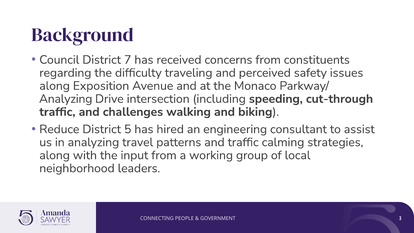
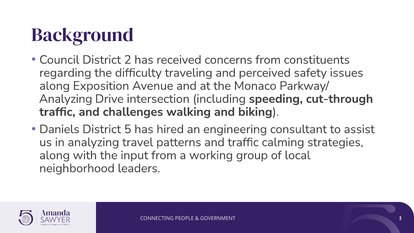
7: 7 -> 2 (128, 60)
Reduce: Reduce -> Daniels (59, 129)
